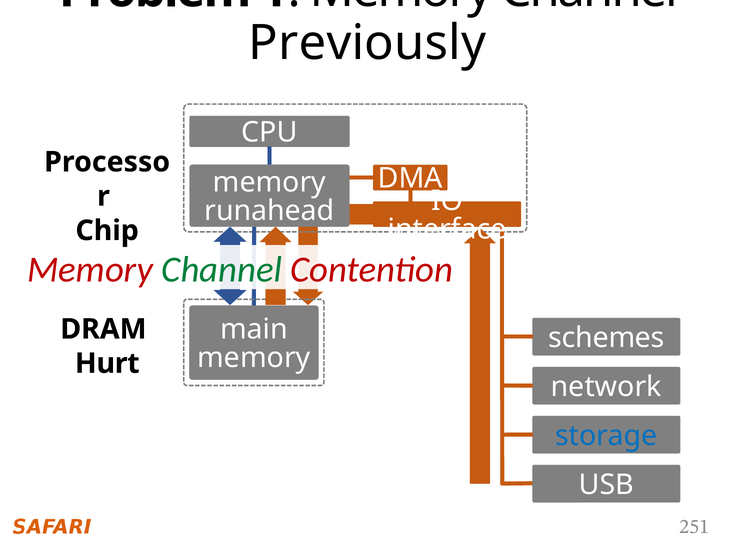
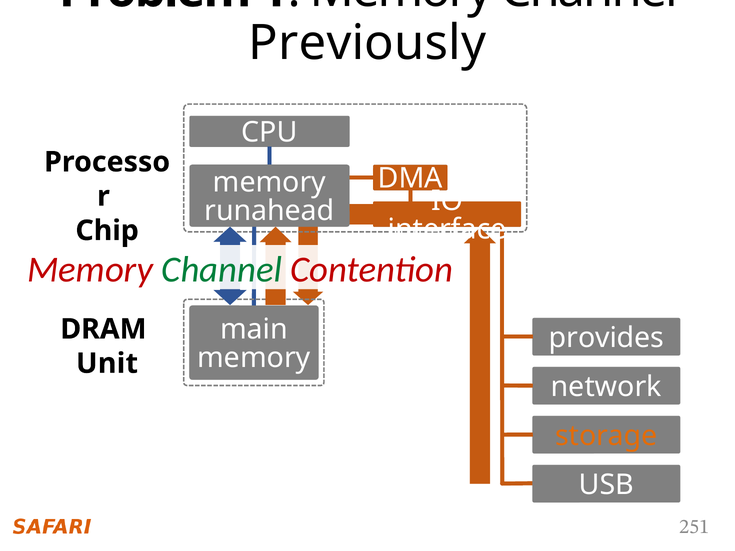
schemes: schemes -> provides (606, 338)
Hurt: Hurt -> Unit (107, 364)
storage colour: blue -> orange (606, 436)
